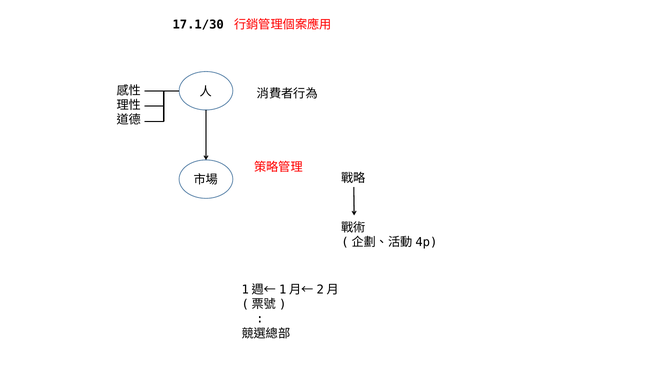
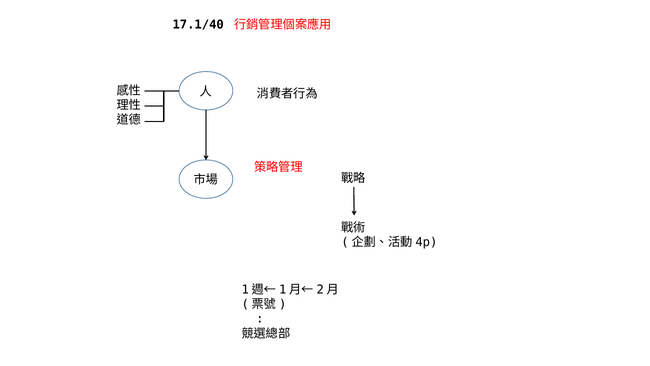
17.1/30: 17.1/30 -> 17.1/40 (198, 25)
